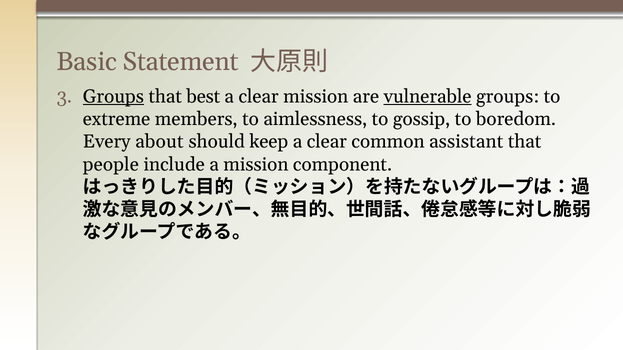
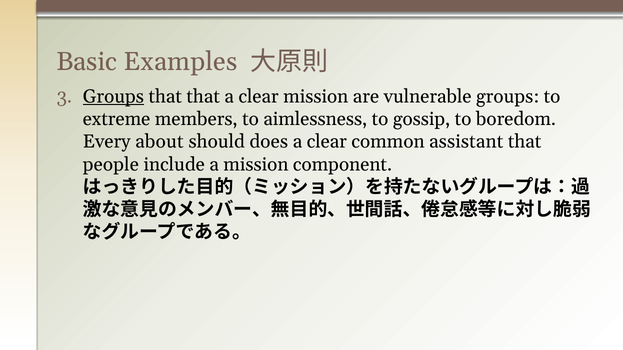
Statement: Statement -> Examples (180, 62)
that best: best -> that (203, 97)
vulnerable underline: present -> none (428, 97)
keep: keep -> does (269, 142)
